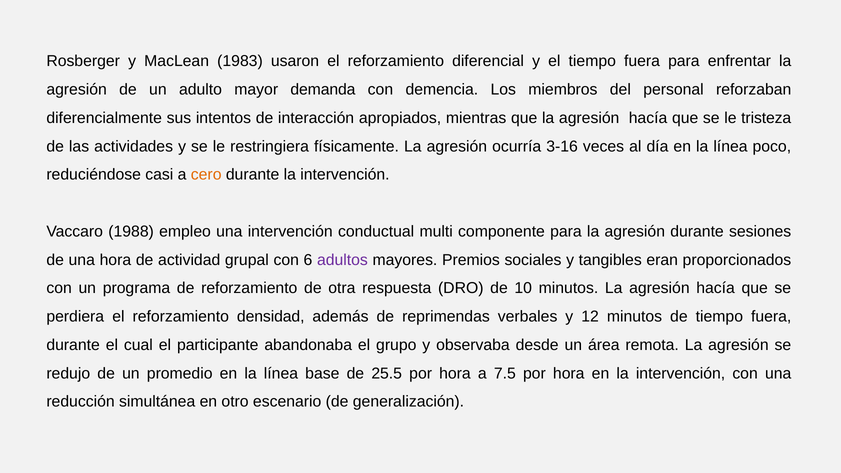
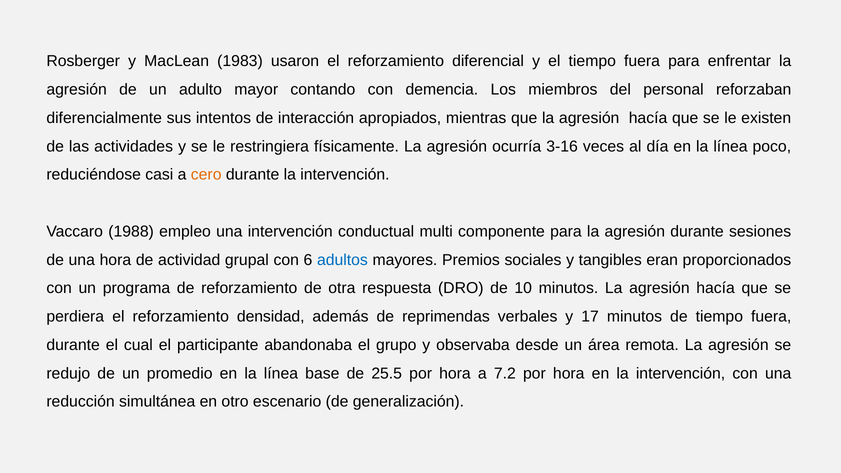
demanda: demanda -> contando (323, 90)
tristeza: tristeza -> existen (766, 118)
adultos colour: purple -> blue (342, 260)
12: 12 -> 17 (590, 317)
7.5: 7.5 -> 7.2 (505, 373)
